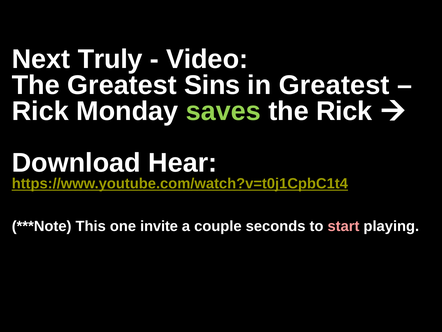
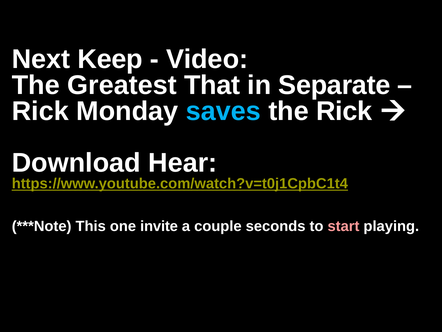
Truly: Truly -> Keep (110, 59)
Sins: Sins -> That (212, 85)
in Greatest: Greatest -> Separate (334, 85)
saves colour: light green -> light blue (223, 111)
